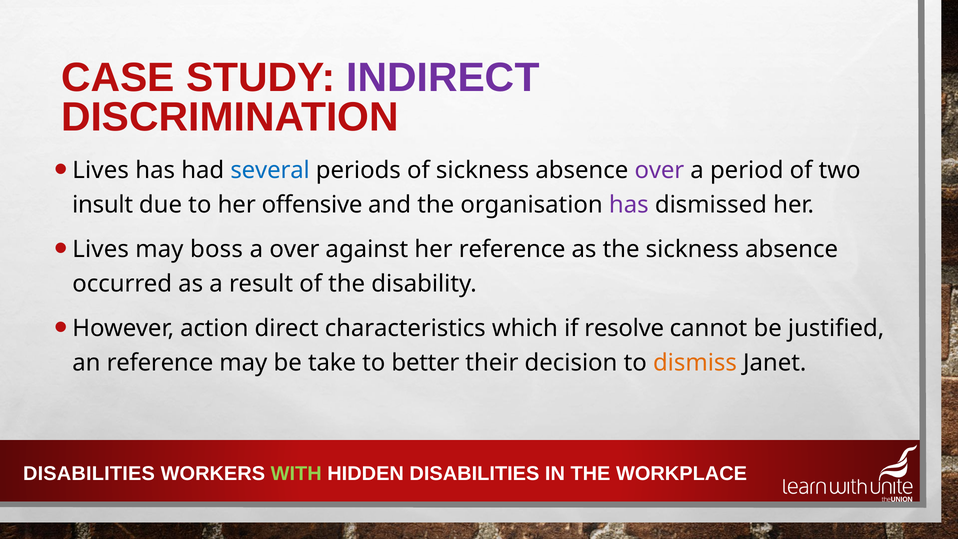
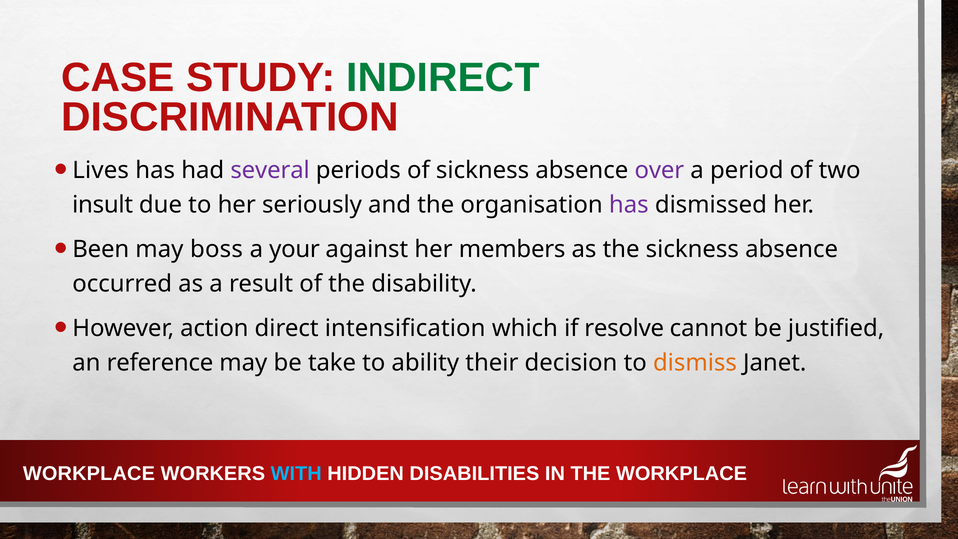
INDIRECT colour: purple -> green (443, 78)
several colour: blue -> purple (270, 170)
offensive: offensive -> seriously (312, 205)
Lives: Lives -> Been (101, 249)
a over: over -> your (295, 249)
her reference: reference -> members (512, 249)
characteristics: characteristics -> intensification (405, 328)
better: better -> ability (425, 363)
DISABILITIES: DISABILITIES -> WORKPLACE (89, 473)
WITH colour: light green -> light blue (296, 473)
